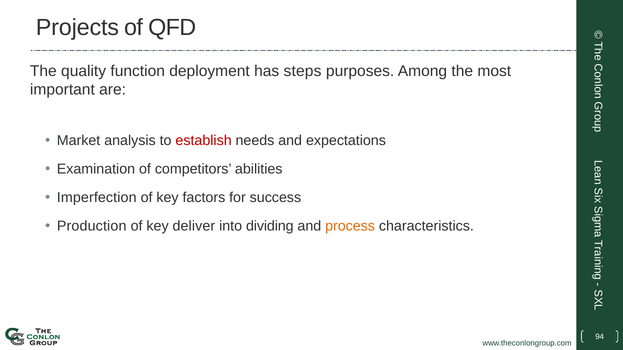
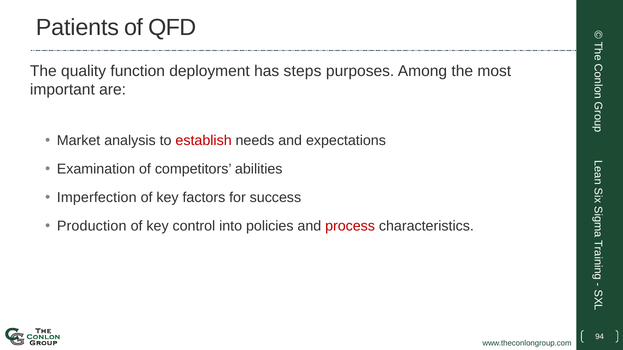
Projects: Projects -> Patients (77, 28)
deliver: deliver -> control (194, 226)
dividing: dividing -> policies (270, 226)
process colour: orange -> red (350, 226)
